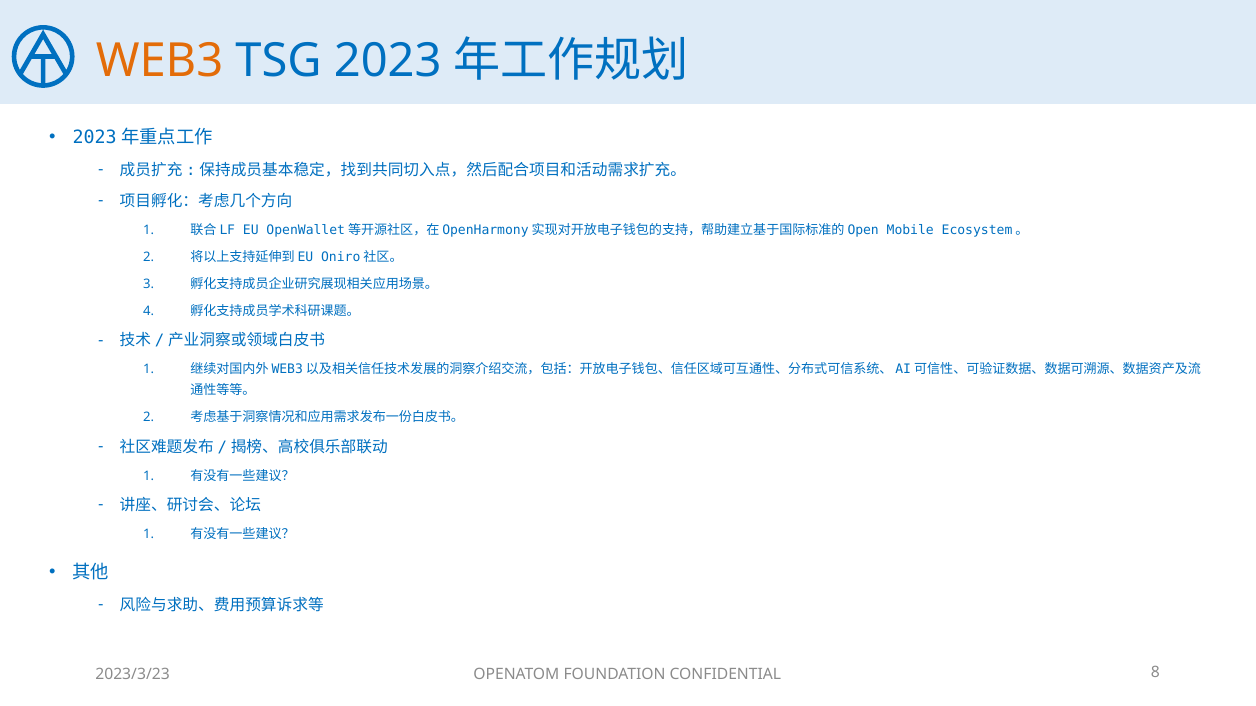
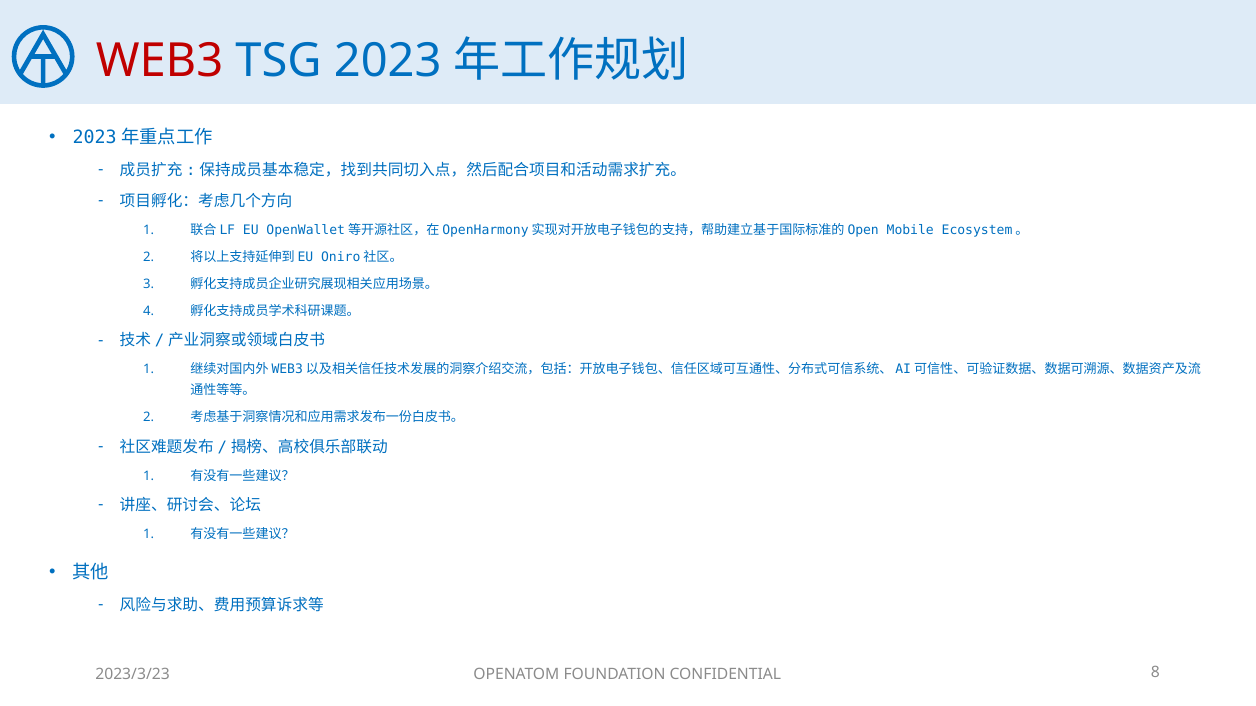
WEB3 colour: orange -> red (159, 61)
